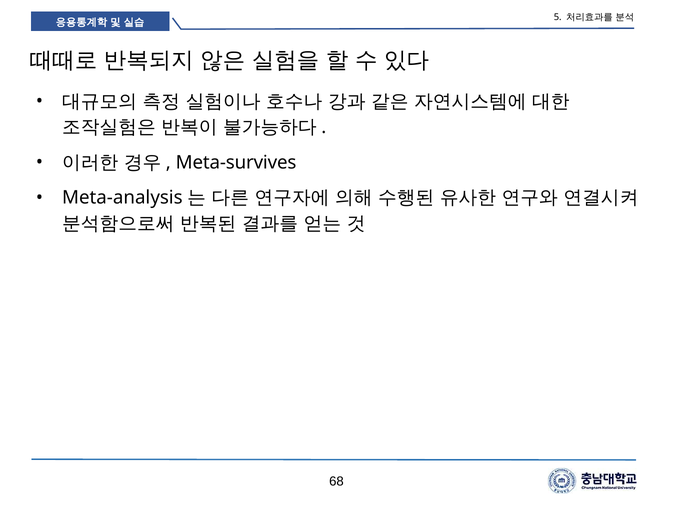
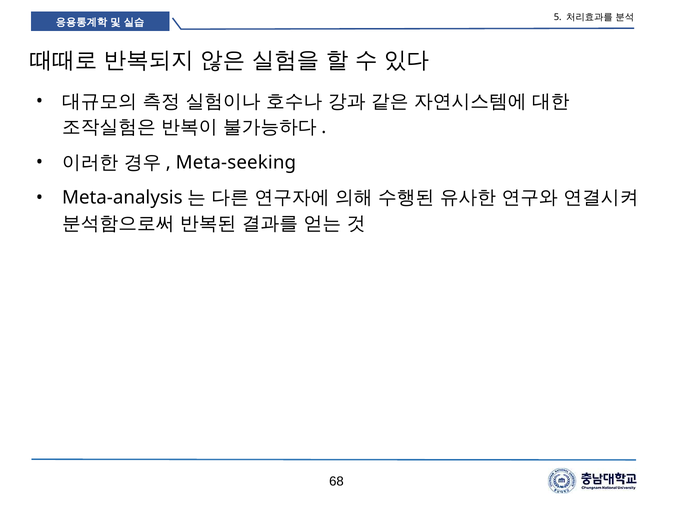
Meta-survives: Meta-survives -> Meta-seeking (236, 162)
